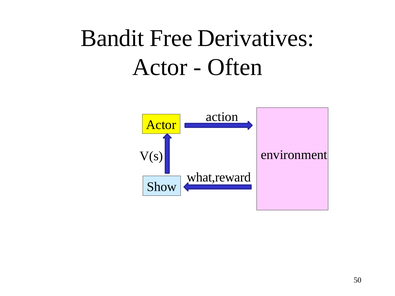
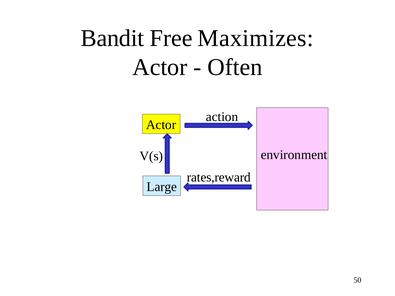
Derivatives: Derivatives -> Maximizes (255, 38)
what,reward: what,reward -> rates,reward (219, 177)
Show: Show -> Large (162, 187)
